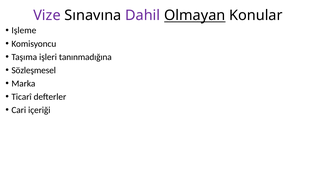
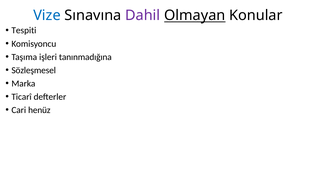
Vize colour: purple -> blue (47, 15)
Işleme: Işleme -> Tespiti (24, 30)
içeriği: içeriği -> henüz (39, 110)
